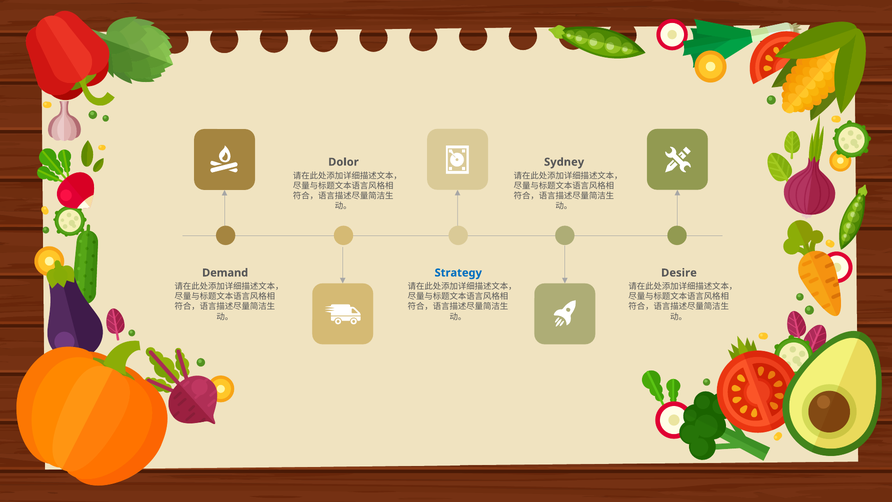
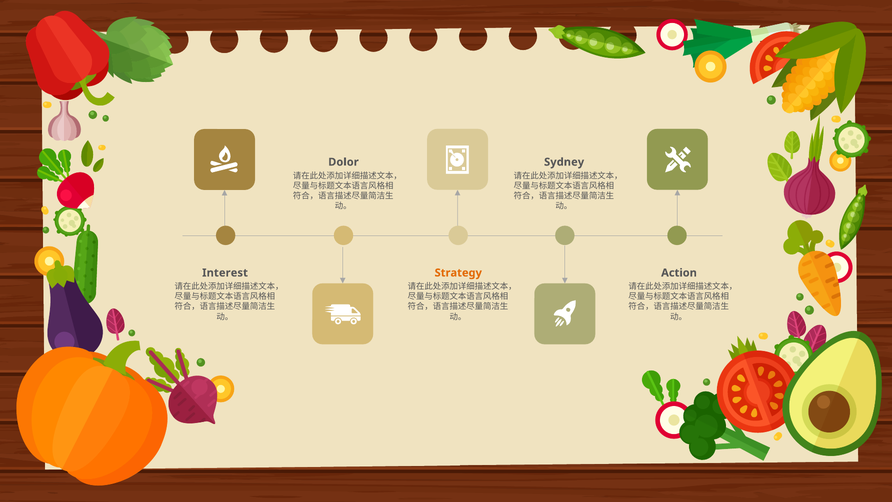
Demand: Demand -> Interest (225, 273)
Strategy colour: blue -> orange (458, 273)
Desire: Desire -> Action (679, 273)
